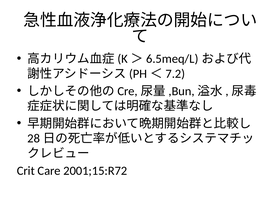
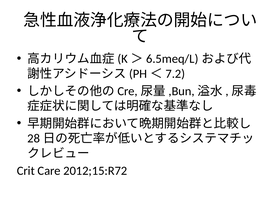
2001;15:R72: 2001;15:R72 -> 2012;15:R72 (95, 171)
